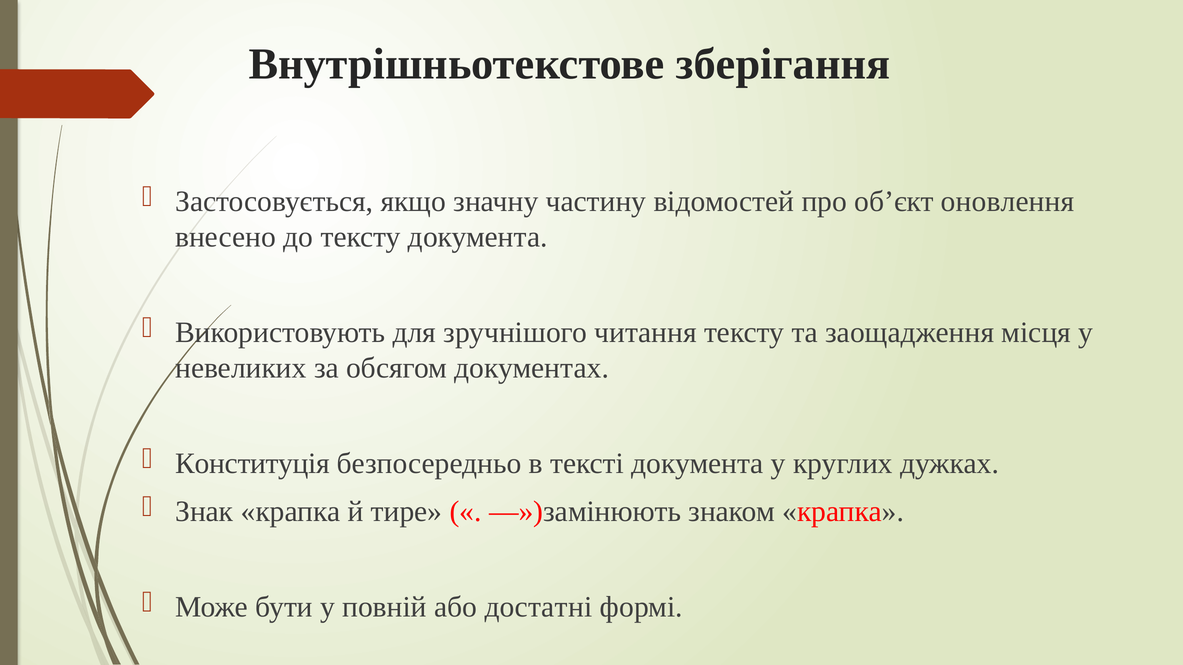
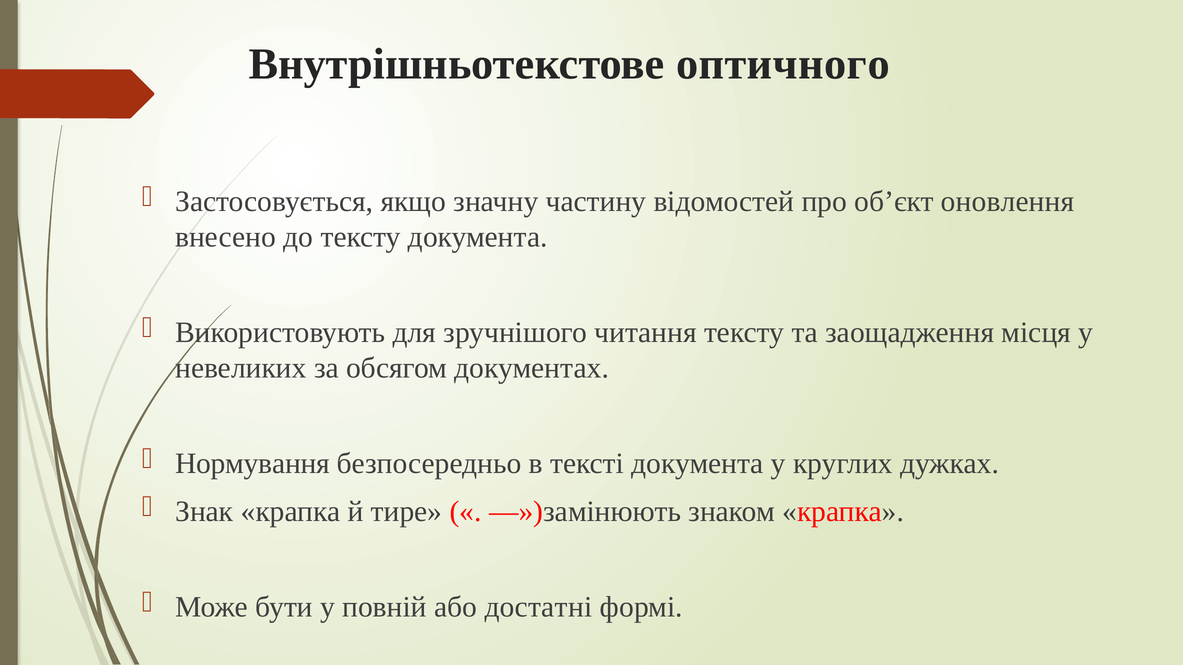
зберігання: зберігання -> оптичного (783, 64)
Конституція: Конституція -> Нормування (253, 464)
